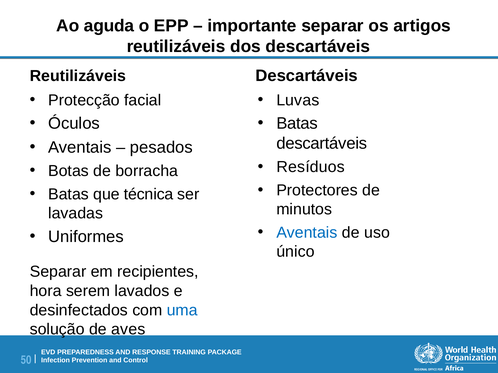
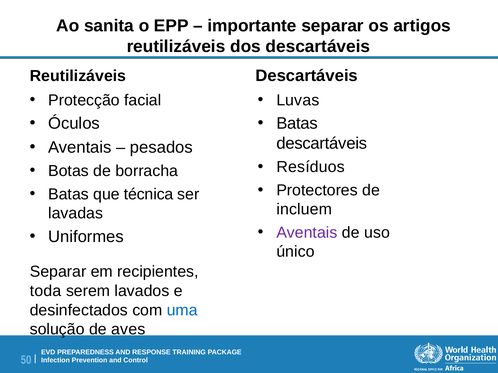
aguda: aguda -> sanita (109, 26)
minutos: minutos -> incluem (304, 210)
Aventais colour: blue -> purple (307, 233)
hora: hora -> toda (46, 291)
